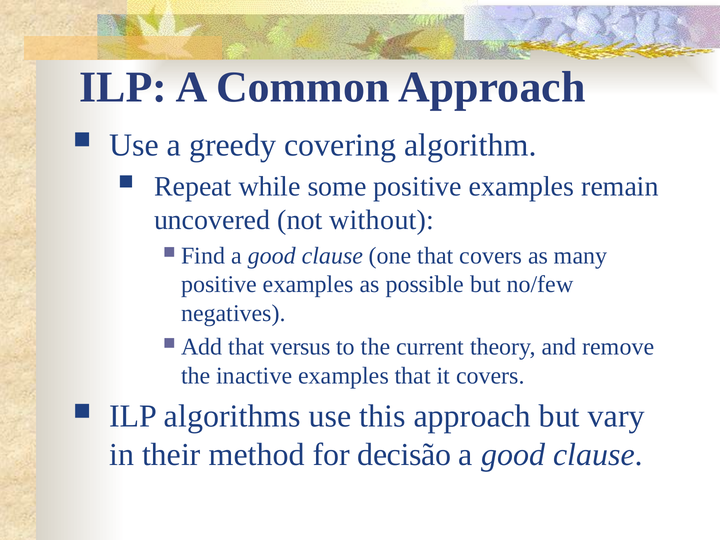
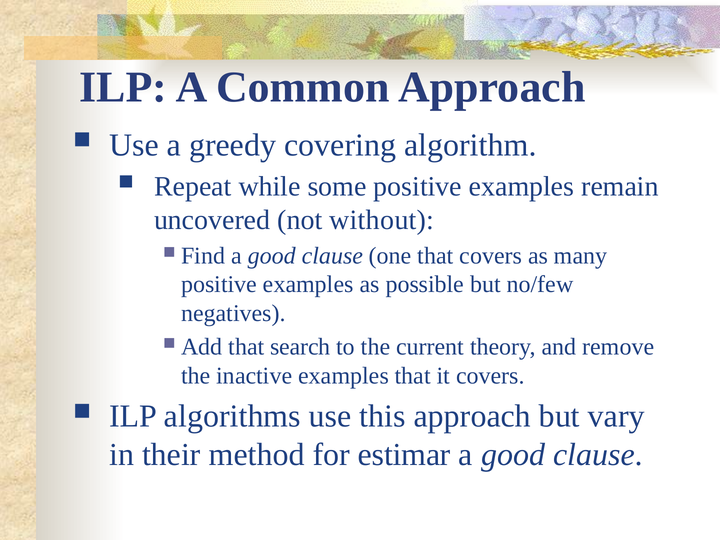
versus: versus -> search (300, 347)
decisão: decisão -> estimar (404, 455)
